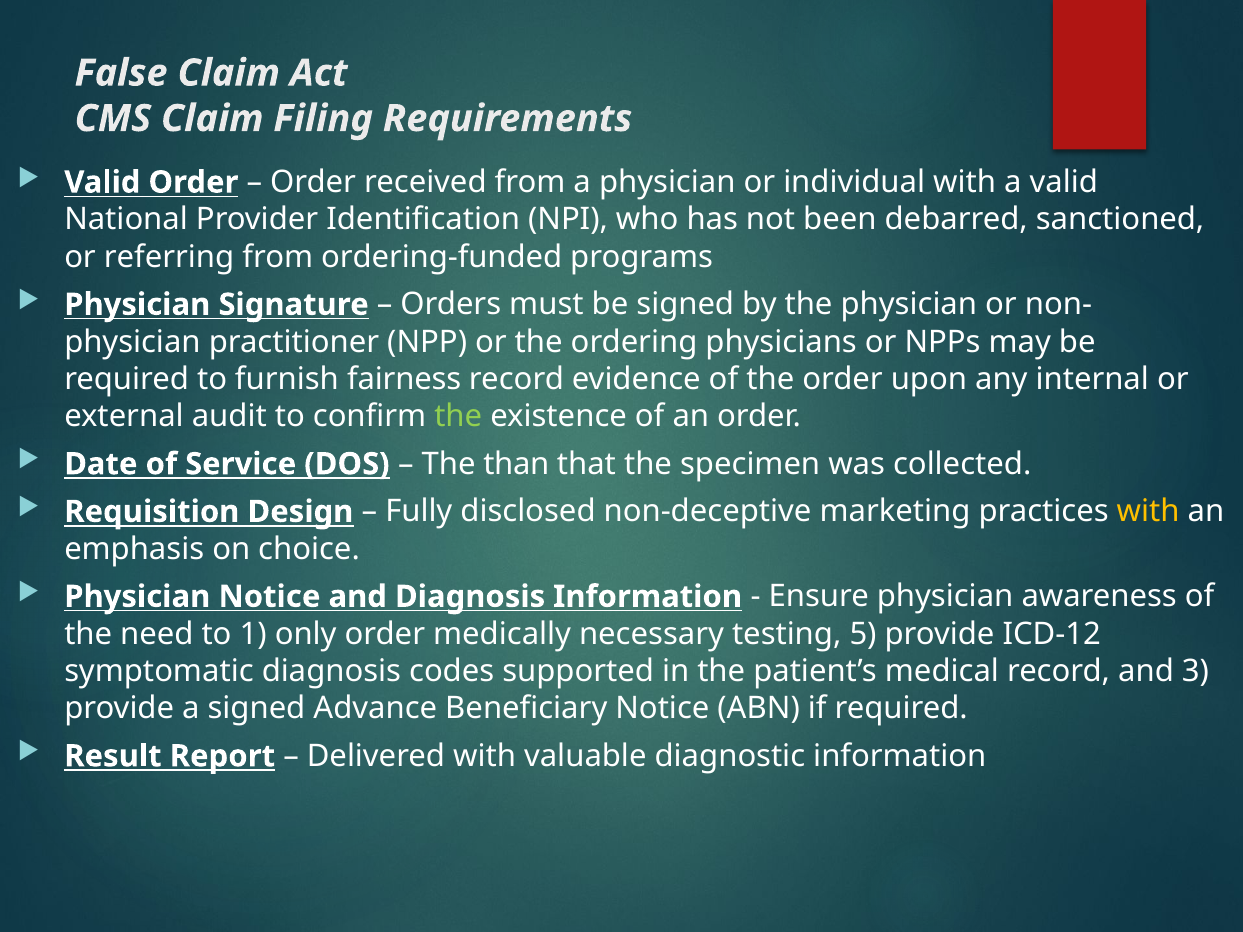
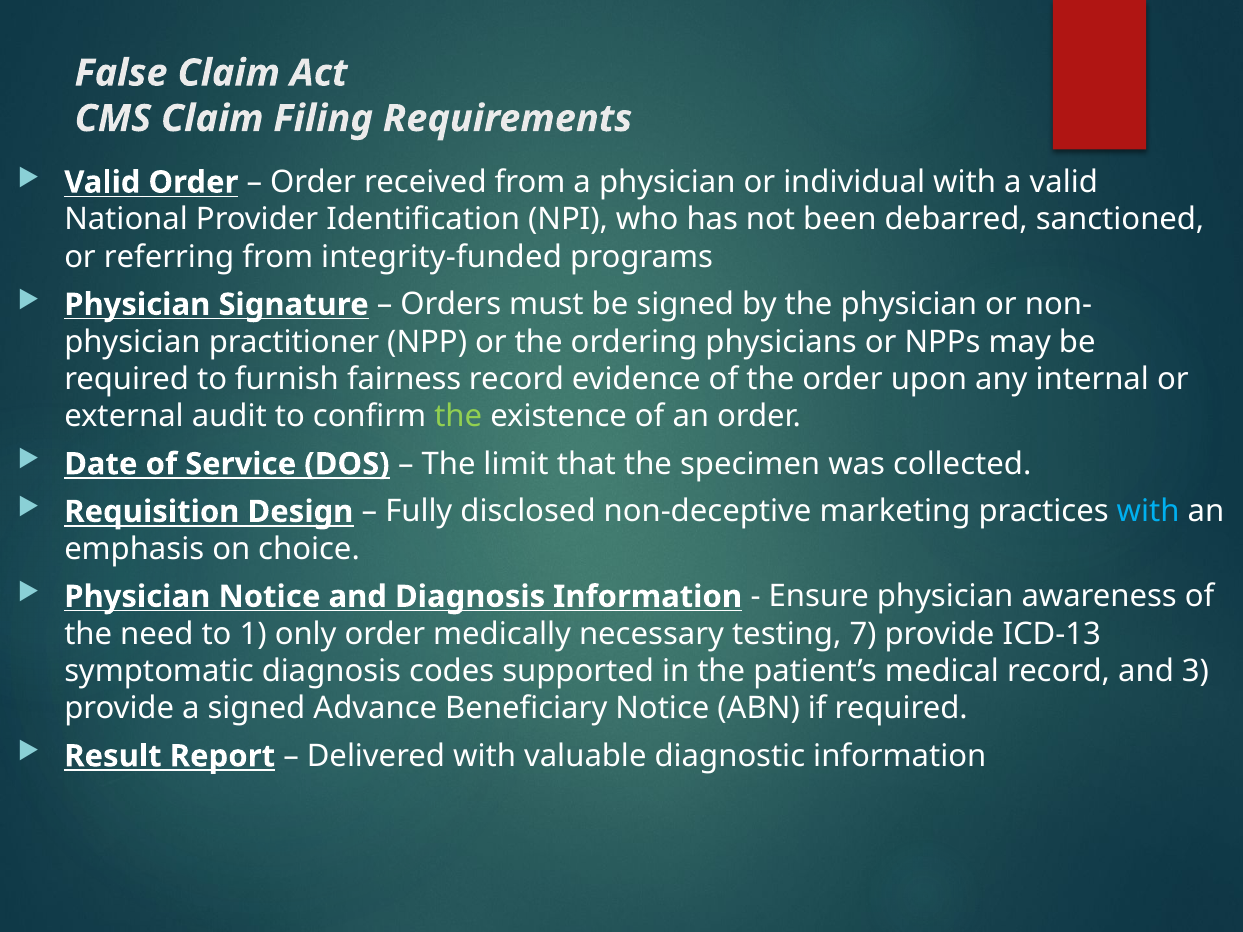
ordering-funded: ordering-funded -> integrity-funded (442, 257)
than: than -> limit (516, 464)
with colour: yellow -> light blue (1148, 512)
5: 5 -> 7 (863, 634)
ICD-12: ICD-12 -> ICD-13 (1052, 634)
